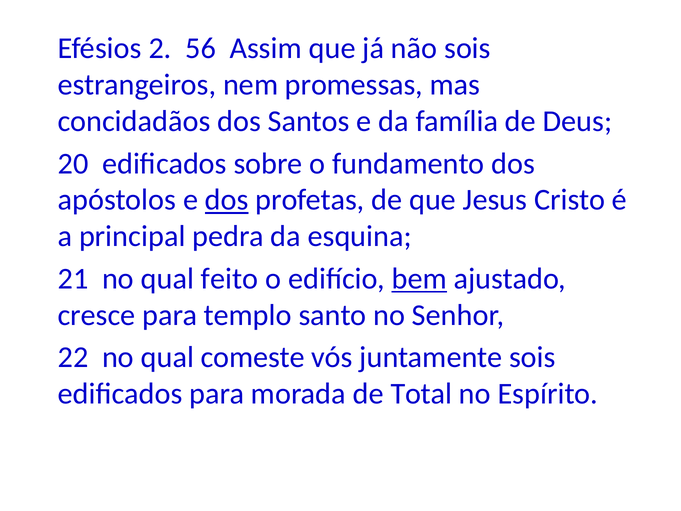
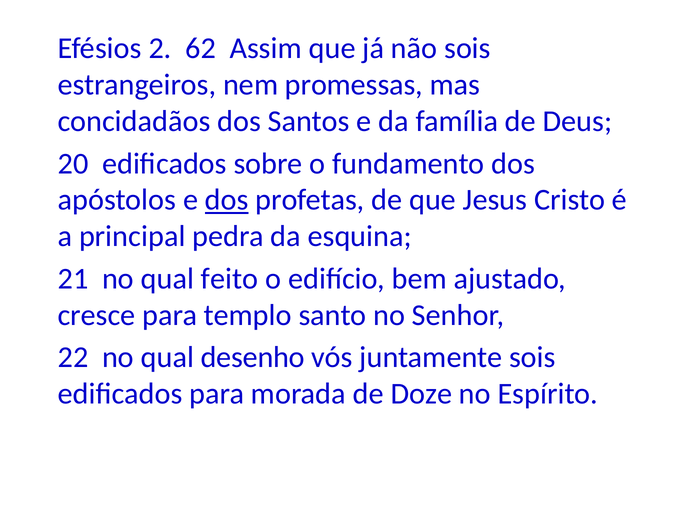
56: 56 -> 62 (201, 48)
bem underline: present -> none (419, 279)
comeste: comeste -> desenho (253, 357)
Total: Total -> Doze (421, 394)
